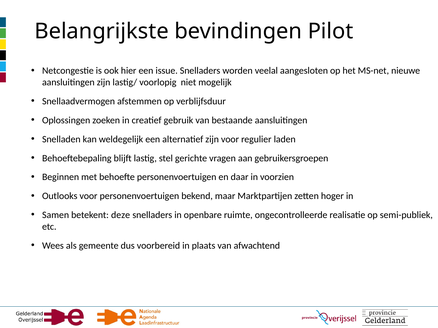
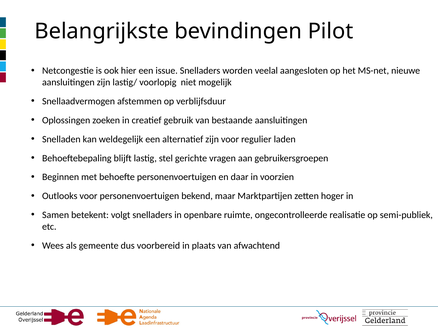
deze: deze -> volgt (121, 215)
